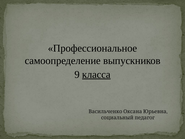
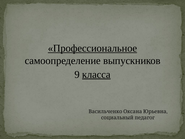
Профессиональное underline: none -> present (92, 48)
